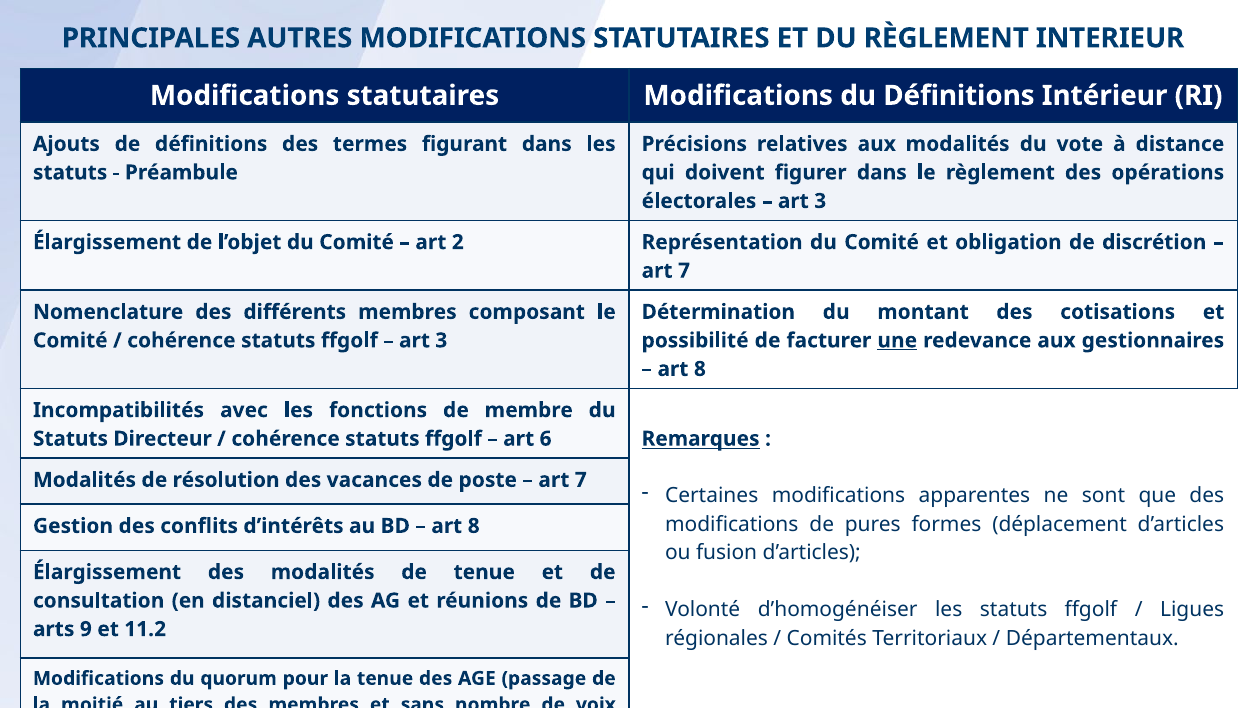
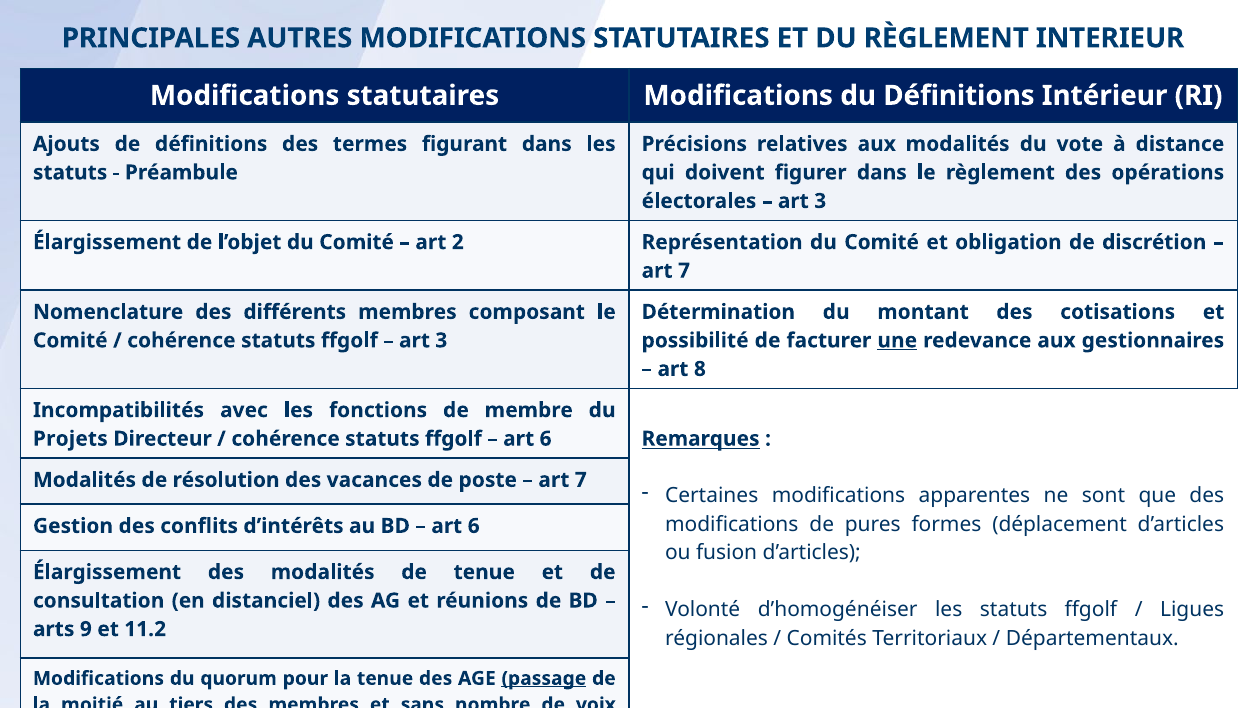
Statuts: Statuts -> Projets (70, 439)
8: 8 -> 6 (474, 526)
passage underline: none -> present (544, 678)
